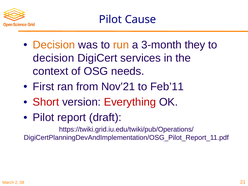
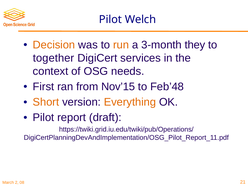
Cause: Cause -> Welch (140, 19)
decision: decision -> together (54, 58)
Nov’21: Nov’21 -> Nov’15 (118, 87)
Feb’11: Feb’11 -> Feb’48 (167, 87)
Short colour: red -> orange (46, 102)
Everything colour: red -> orange (130, 102)
